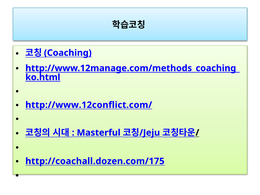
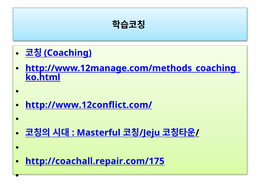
http://coachall.dozen.com/175: http://coachall.dozen.com/175 -> http://coachall.repair.com/175 (95, 161)
